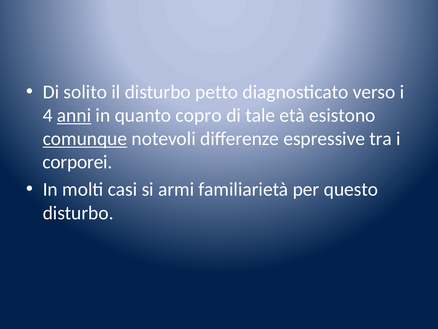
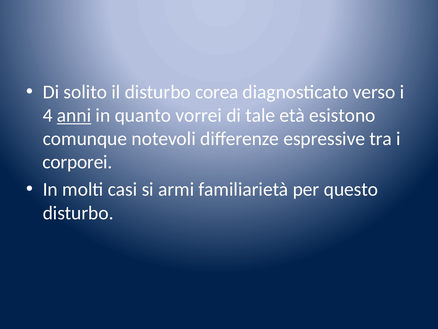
petto: petto -> corea (217, 92)
copro: copro -> vorrei (199, 115)
comunque underline: present -> none (85, 139)
